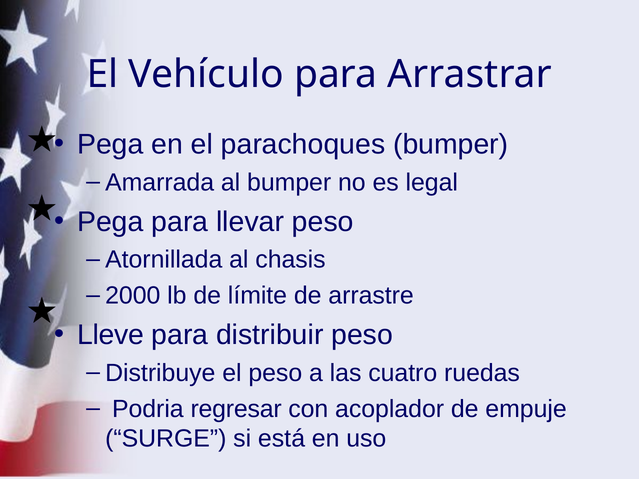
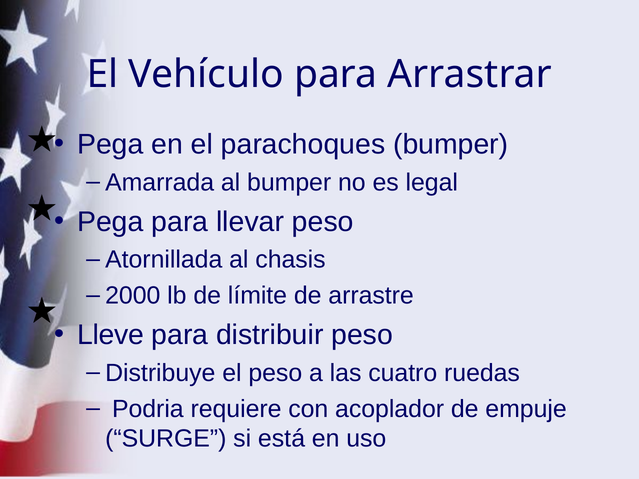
regresar: regresar -> requiere (236, 409)
